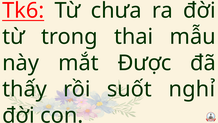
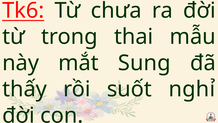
Được: Được -> Sung (144, 63)
